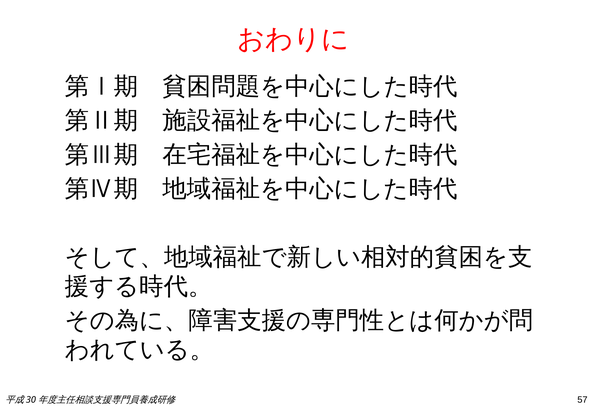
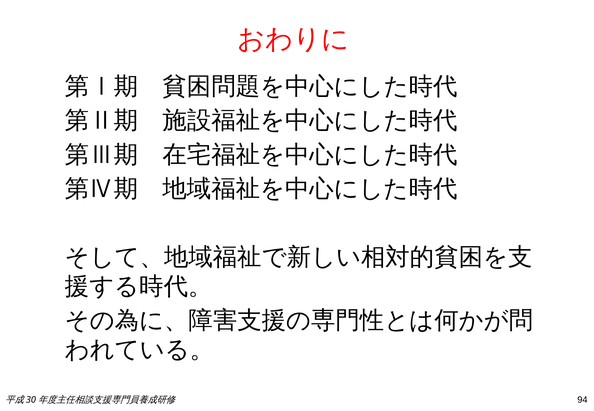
57: 57 -> 94 (582, 400)
